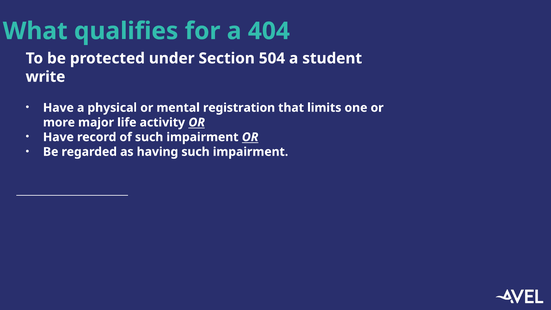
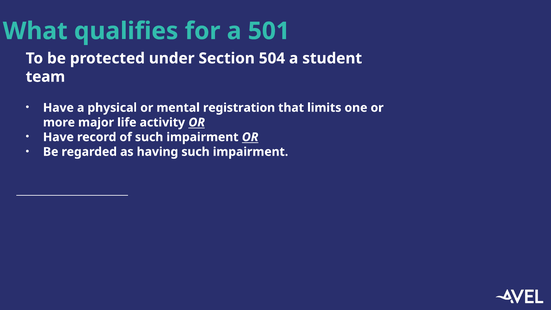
404: 404 -> 501 (269, 31)
write: write -> team (45, 77)
